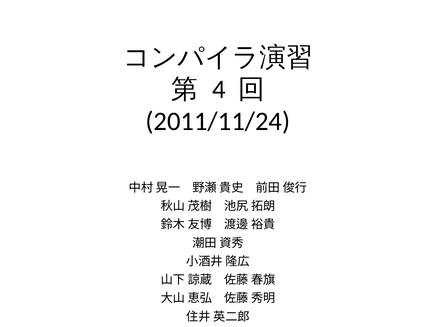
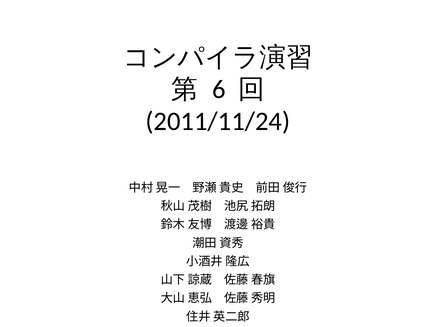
4: 4 -> 6 (219, 89)
